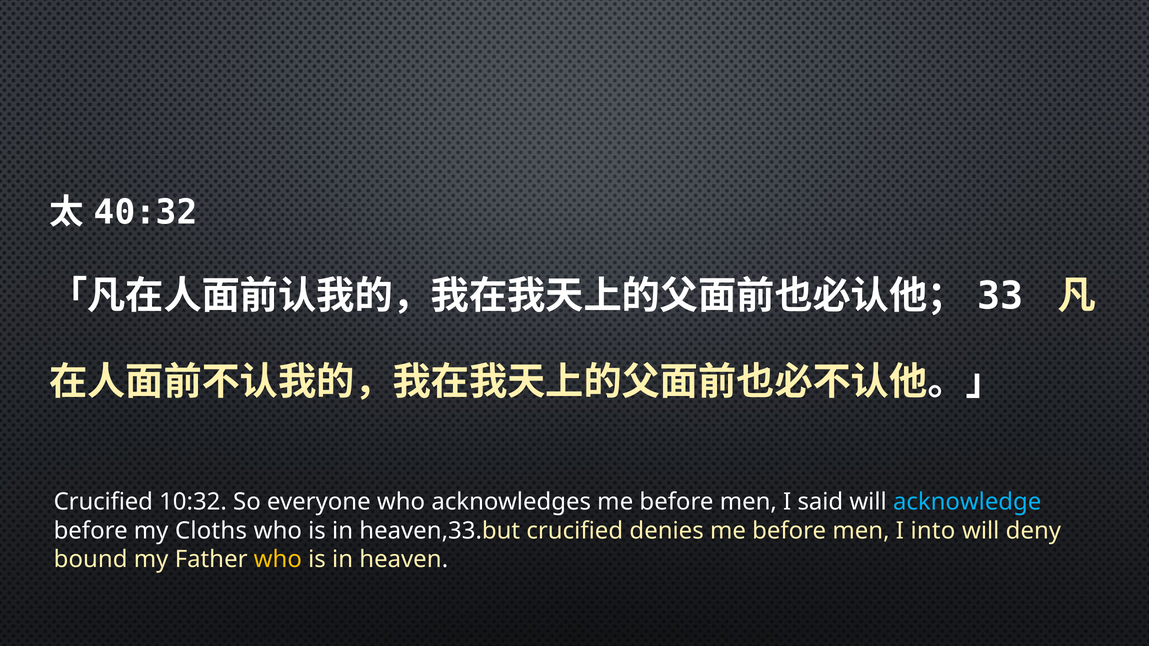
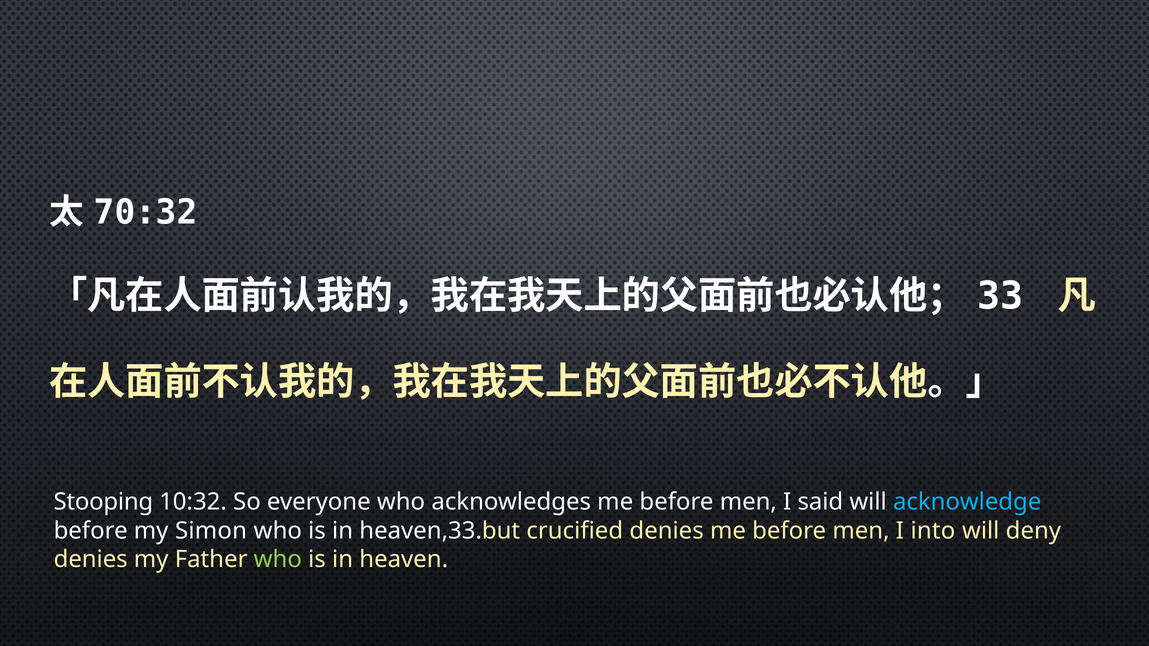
40:32: 40:32 -> 70:32 (146, 212)
Crucified: Crucified -> Stooping (103, 502)
Cloths: Cloths -> Simon (211, 531)
bound: bound -> denies (91, 560)
who colour: yellow -> light green (278, 560)
